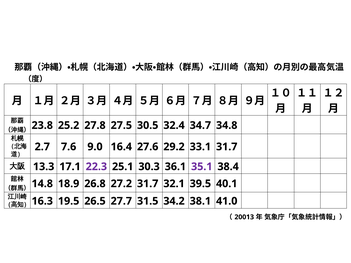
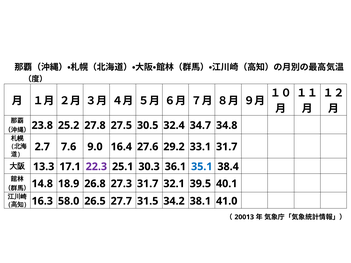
35.1 colour: purple -> blue (202, 167)
27.2: 27.2 -> 27.3 (121, 184)
19.5: 19.5 -> 58.0 (69, 201)
